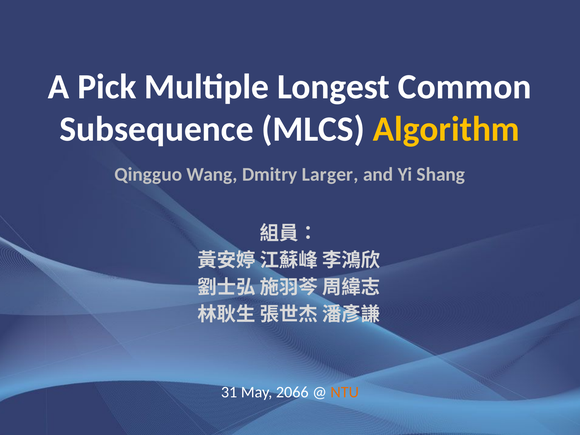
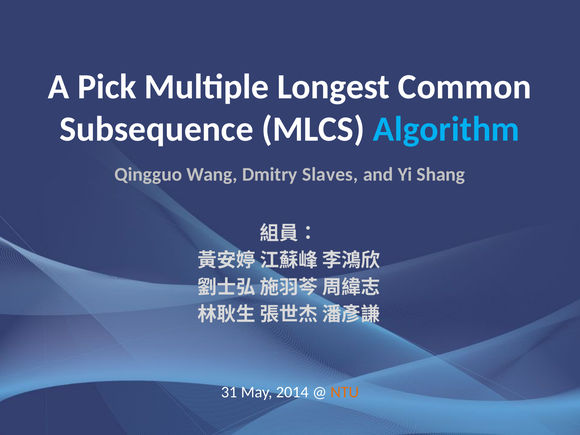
Algorithm colour: yellow -> light blue (446, 129)
Larger: Larger -> Slaves (330, 175)
2066: 2066 -> 2014 (292, 392)
